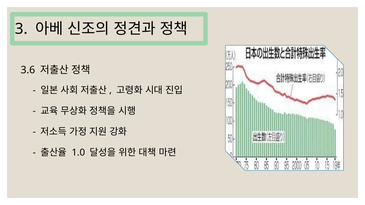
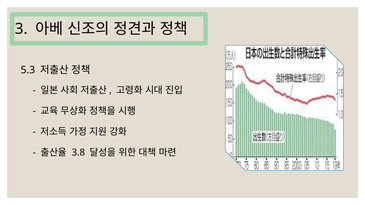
3.6: 3.6 -> 5.3 (28, 70)
1.0: 1.0 -> 3.8 (78, 153)
